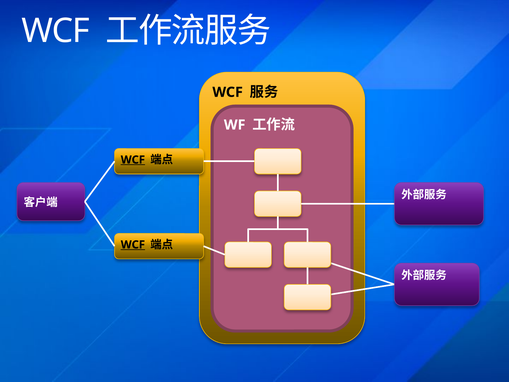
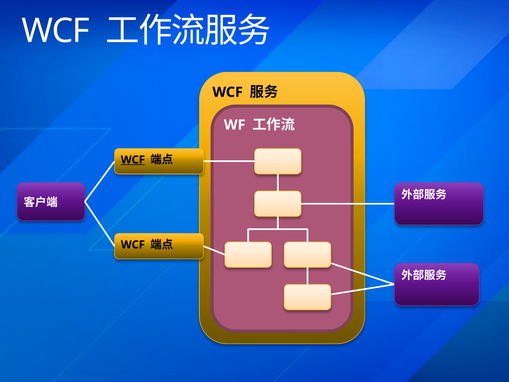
WCF underline: present -> none (133, 245)
